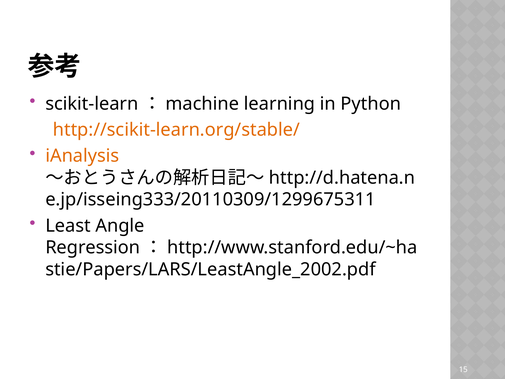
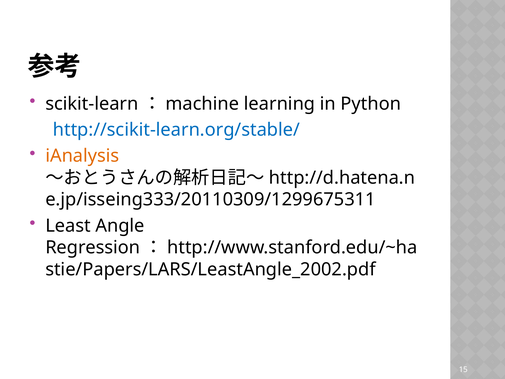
http://scikit-learn.org/stable/ colour: orange -> blue (176, 130)
